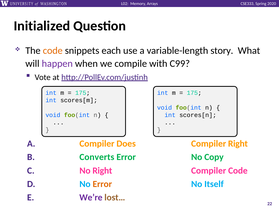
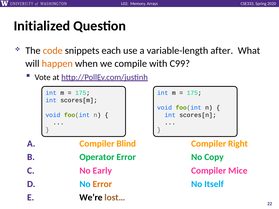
story: story -> after (222, 51)
happen colour: purple -> orange (57, 64)
Does: Does -> Blind (126, 144)
Converts: Converts -> Operator (97, 157)
No Right: Right -> Early (102, 171)
Compiler Code: Code -> Mice (238, 171)
We’re colour: purple -> black (91, 198)
